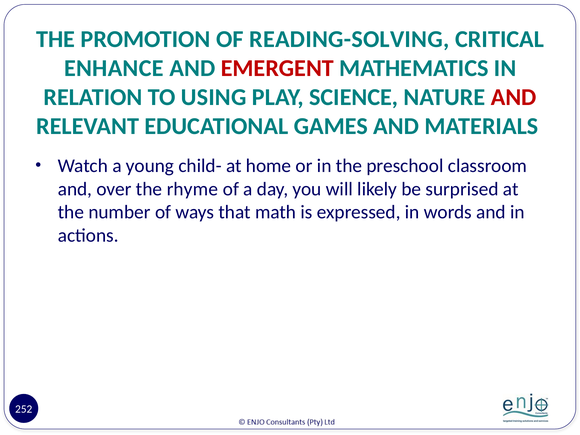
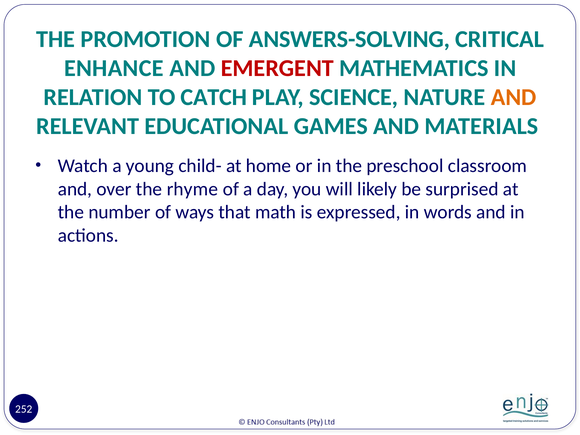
READING-SOLVING: READING-SOLVING -> ANSWERS-SOLVING (349, 39)
USING: USING -> CATCH (214, 97)
AND colour: red -> orange (514, 97)
